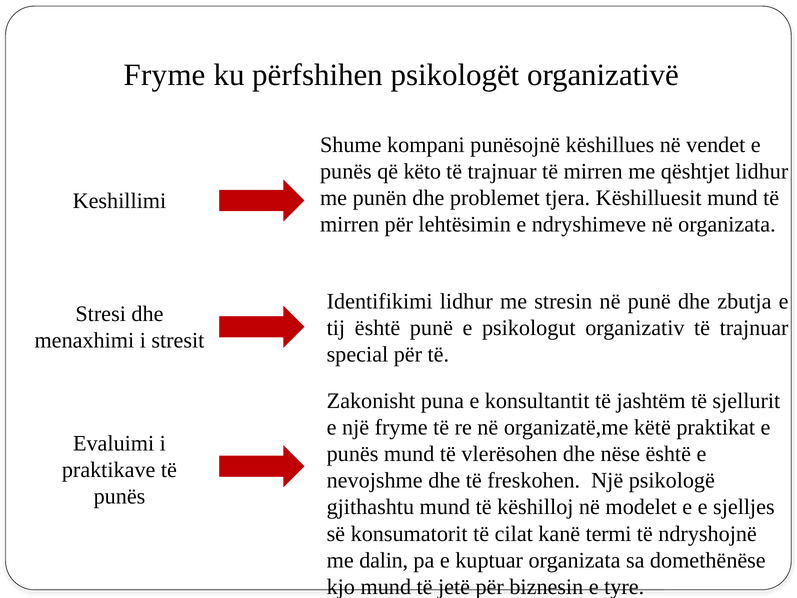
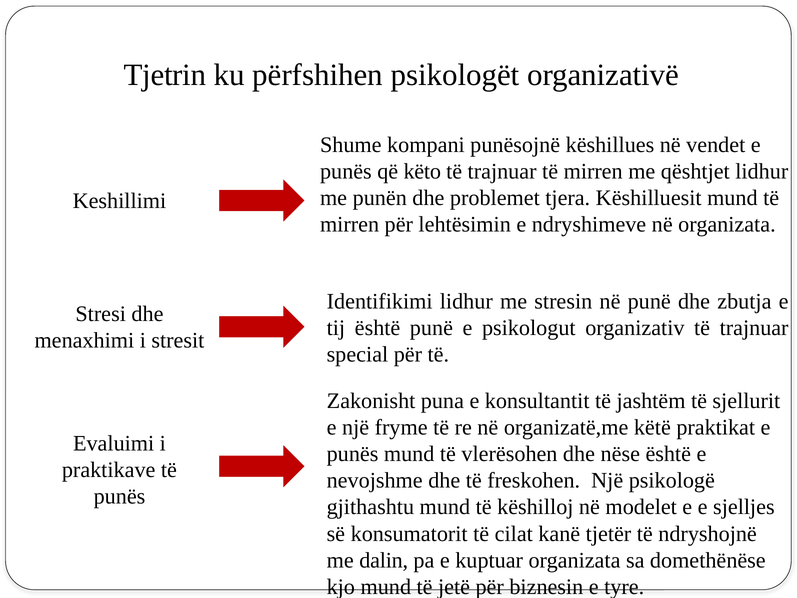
Fryme: Fryme -> Tjetrin (165, 75)
termi: termi -> tjetër (608, 534)
